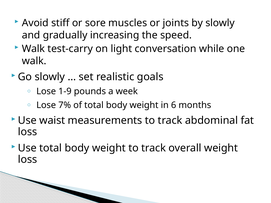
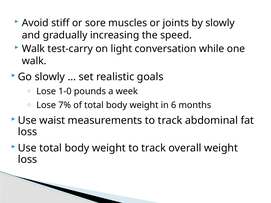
1-9: 1-9 -> 1-0 (65, 92)
